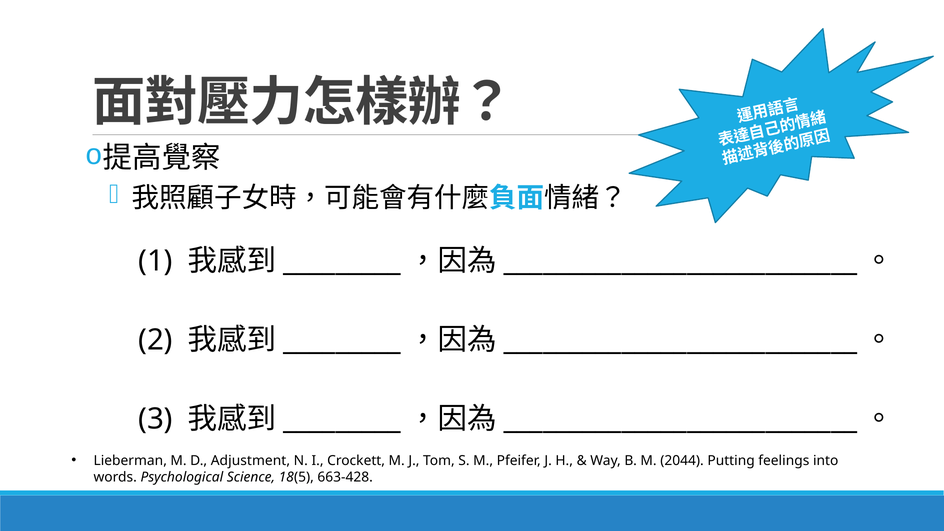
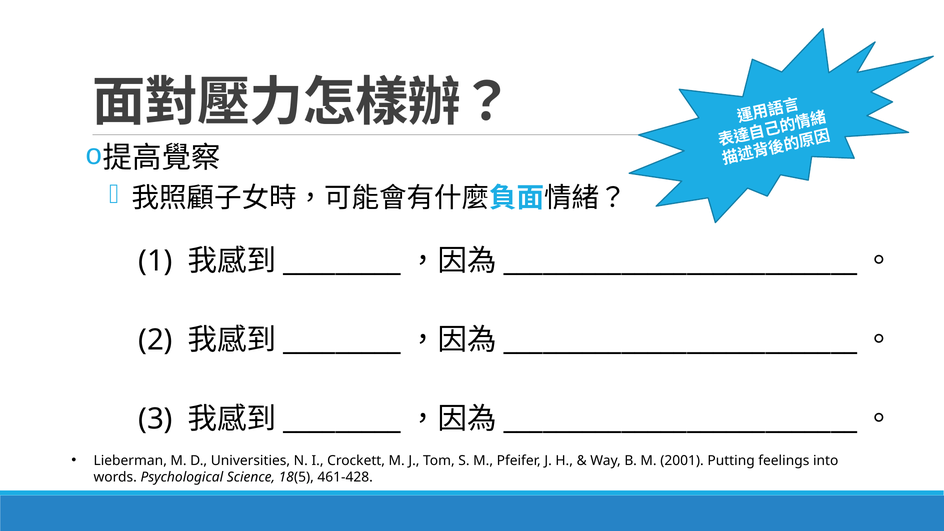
Adjustment: Adjustment -> Universities (250, 461)
2044: 2044 -> 2001 (682, 461)
663-428: 663-428 -> 461-428 (345, 477)
